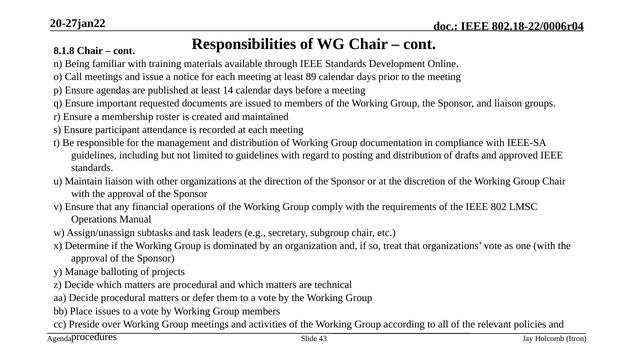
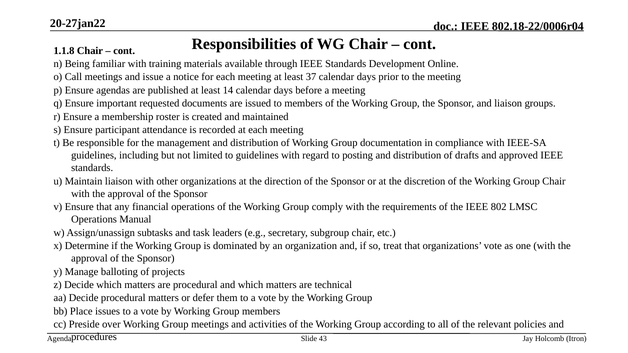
8.1.8: 8.1.8 -> 1.1.8 (64, 51)
89: 89 -> 37 (311, 77)
